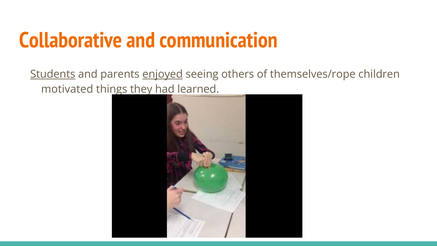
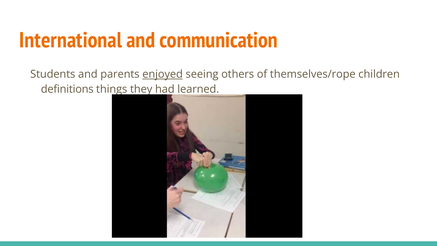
Collaborative: Collaborative -> International (71, 40)
Students underline: present -> none (53, 74)
motivated: motivated -> definitions (67, 89)
